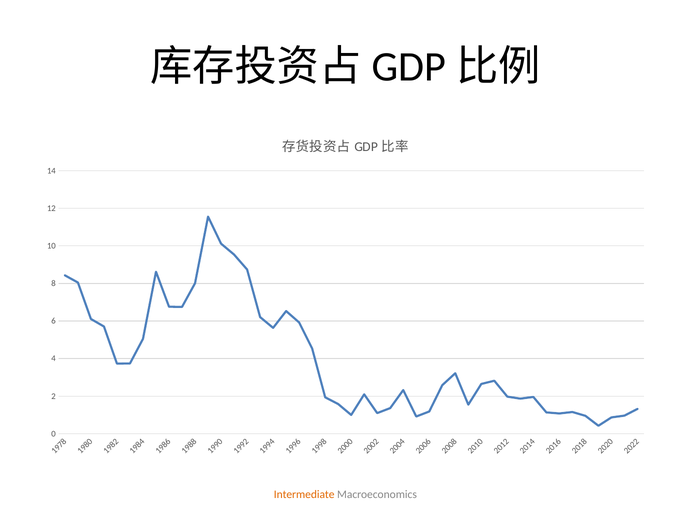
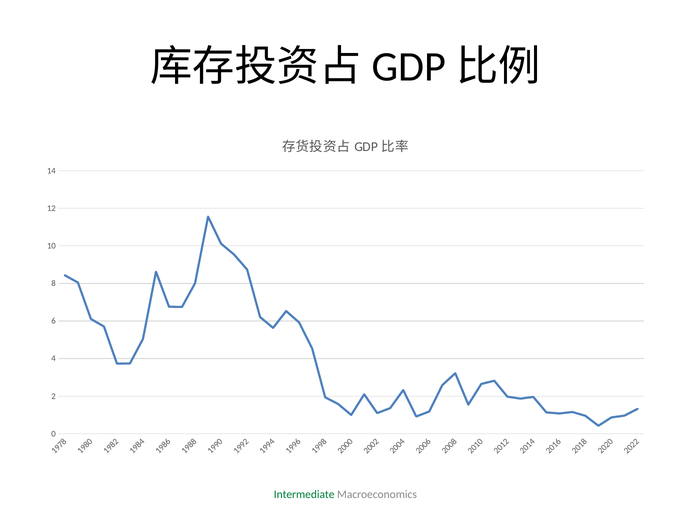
Intermediate colour: orange -> green (304, 495)
